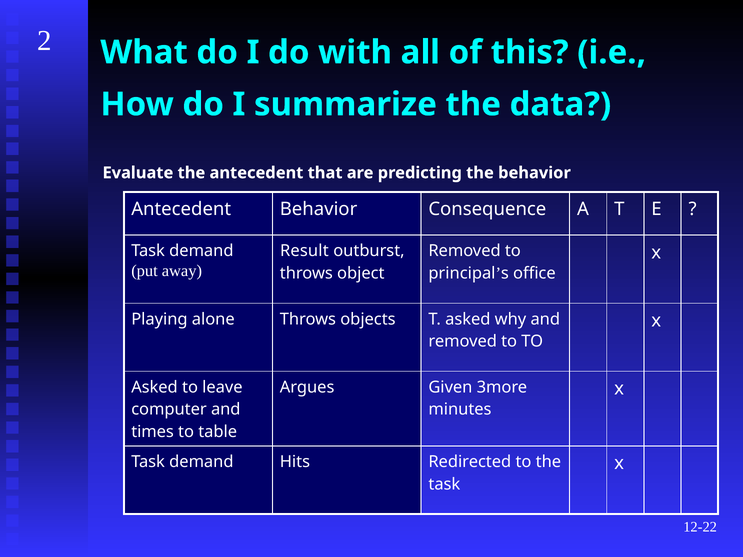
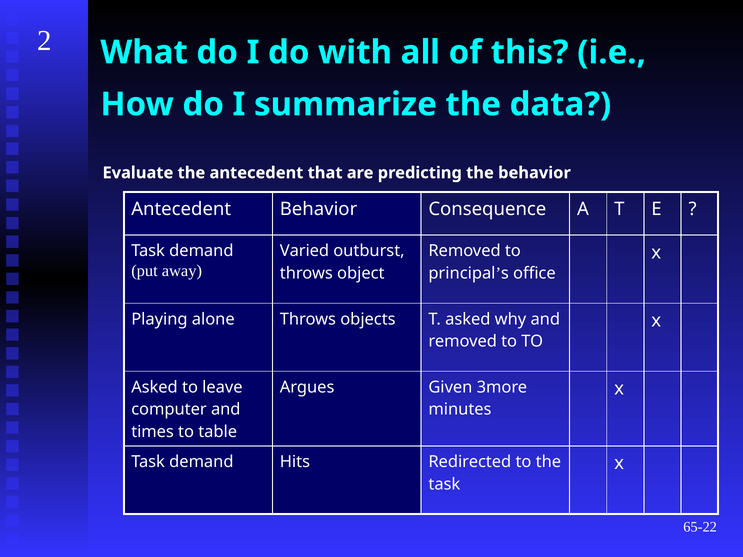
Result: Result -> Varied (304, 251)
12-22: 12-22 -> 65-22 (700, 527)
